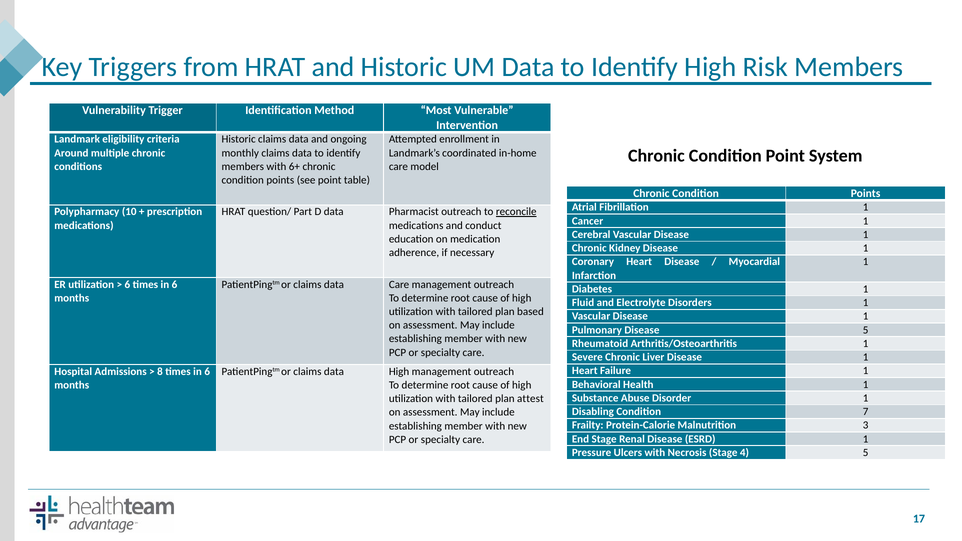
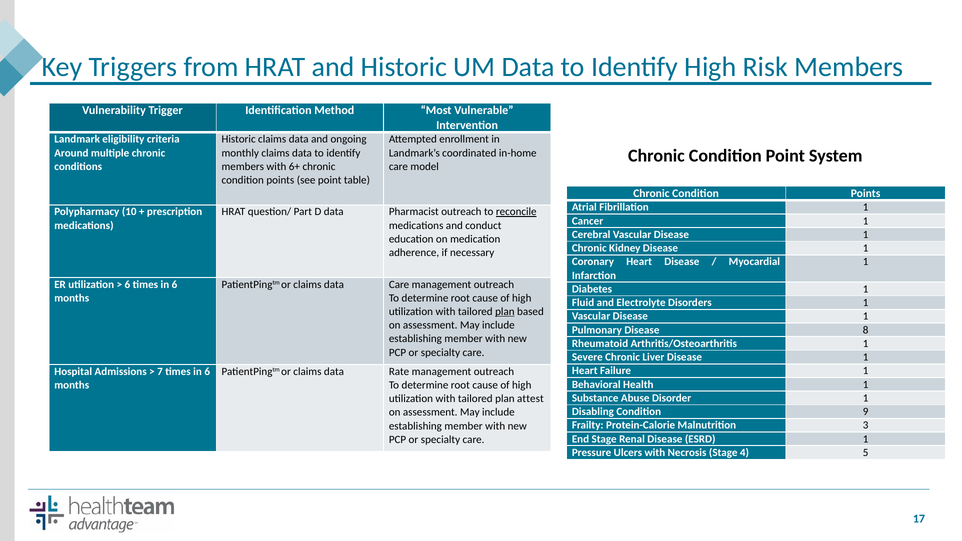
plan underline: none -> present (505, 312)
Disease 5: 5 -> 8 (866, 330)
8: 8 -> 7 (160, 372)
data High: High -> Rate (399, 372)
7: 7 -> 9 (866, 412)
